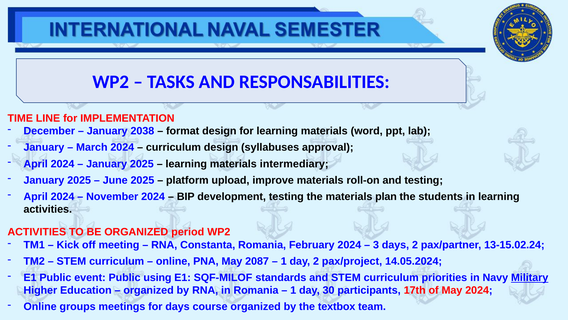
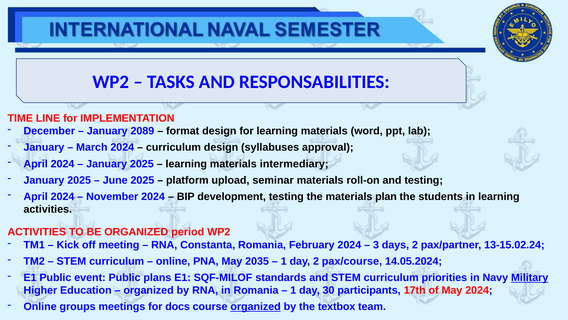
2038: 2038 -> 2089 (142, 131)
improve: improve -> seminar (273, 180)
2087: 2087 -> 2035 (257, 261)
pax/project: pax/project -> pax/course (352, 261)
using: using -> plans (157, 277)
for days: days -> docs (178, 306)
organized underline: none -> present (256, 306)
